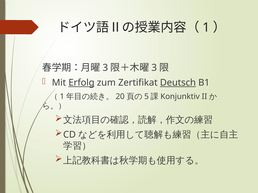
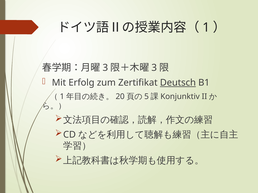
Erfolg underline: present -> none (81, 83)
